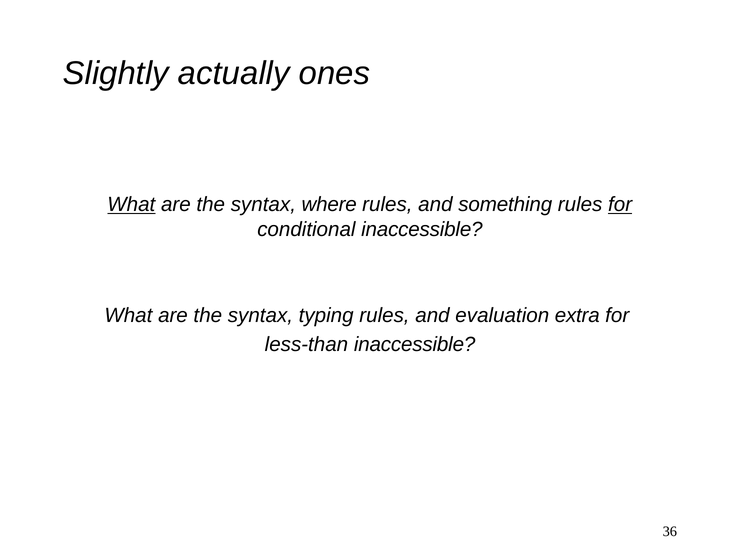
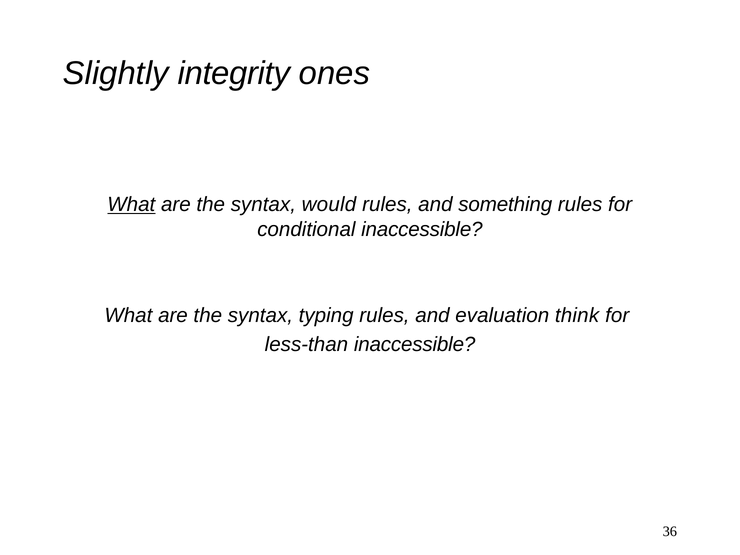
actually: actually -> integrity (234, 73)
where: where -> would (329, 205)
for underline: present -> none (620, 205)
extra: extra -> think (577, 316)
